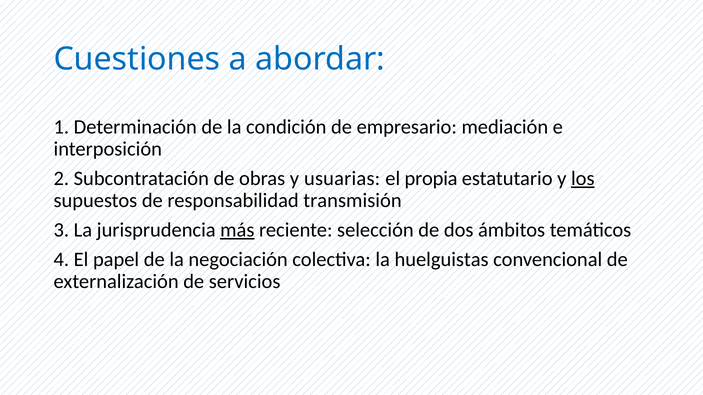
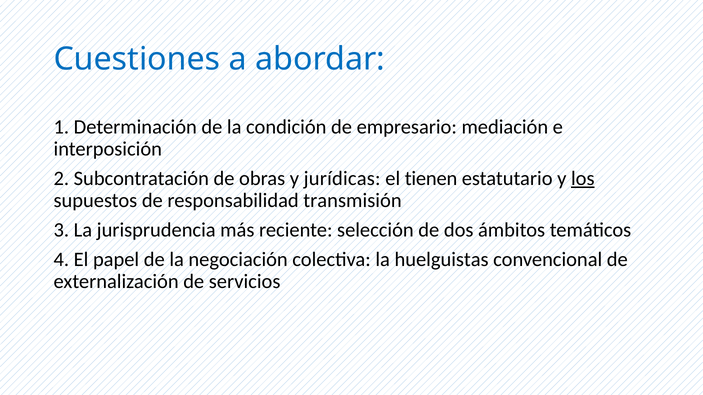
usuarias: usuarias -> jurídicas (342, 179)
propia: propia -> tienen (431, 179)
más underline: present -> none (237, 230)
